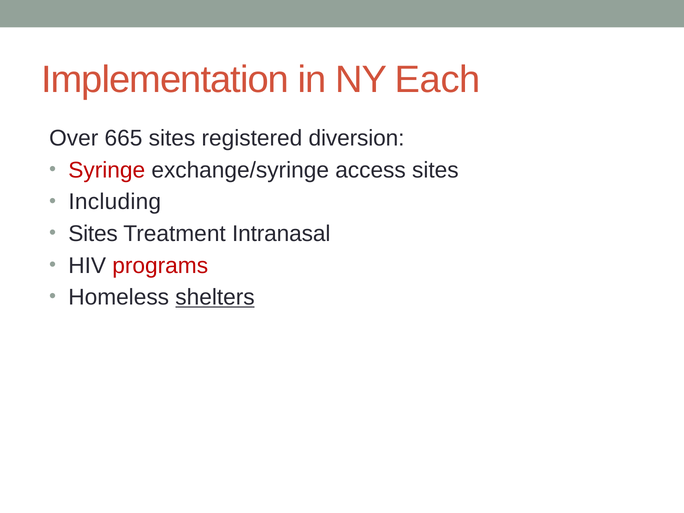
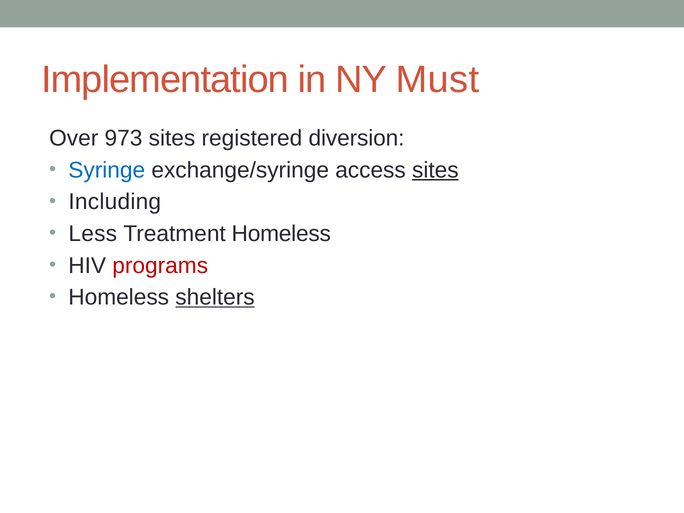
Each: Each -> Must (437, 80)
665: 665 -> 973 (123, 138)
Syringe colour: red -> blue (107, 170)
sites underline: none -> present (435, 170)
Sites: Sites -> Less (93, 234)
Treatment Intranasal: Intranasal -> Homeless (281, 234)
